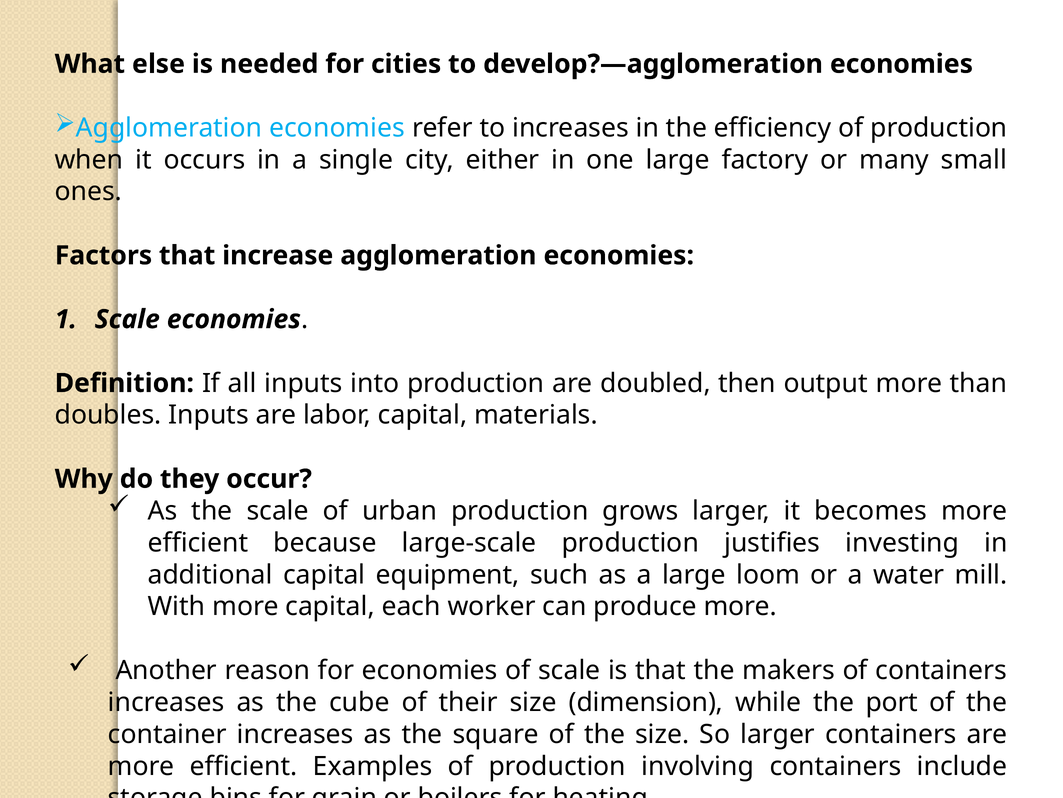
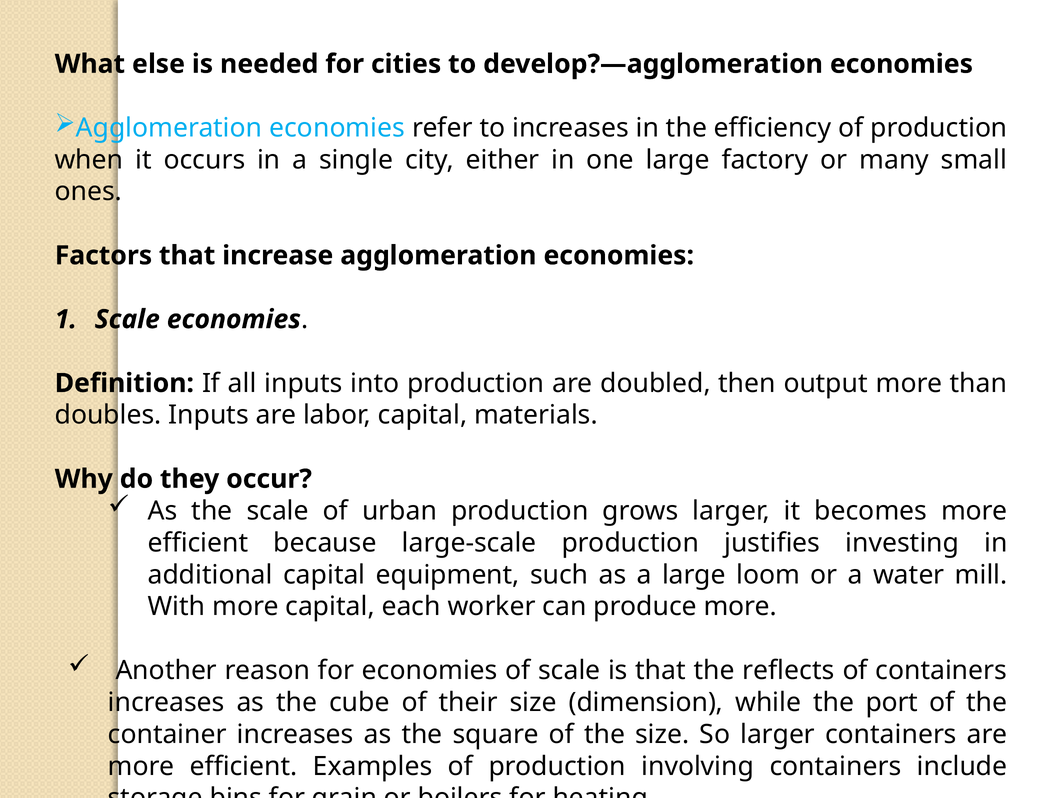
makers: makers -> reflects (788, 670)
